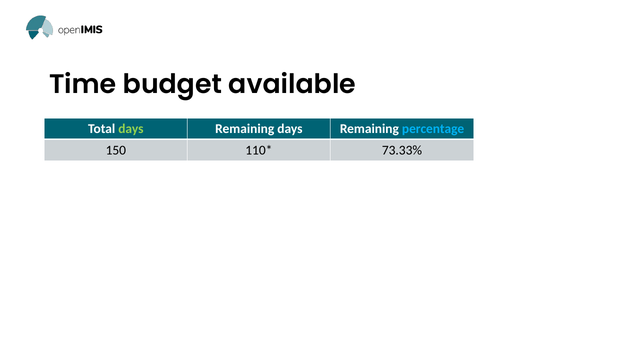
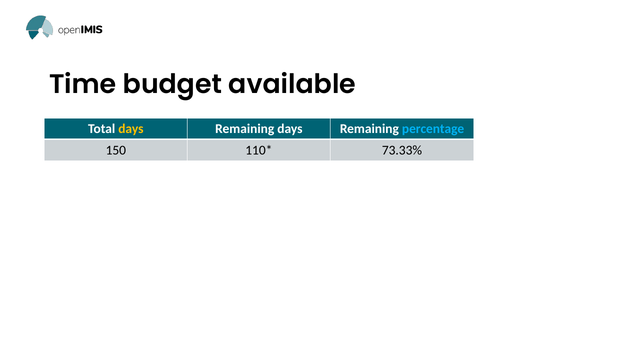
days colour: light green -> yellow (131, 129)
